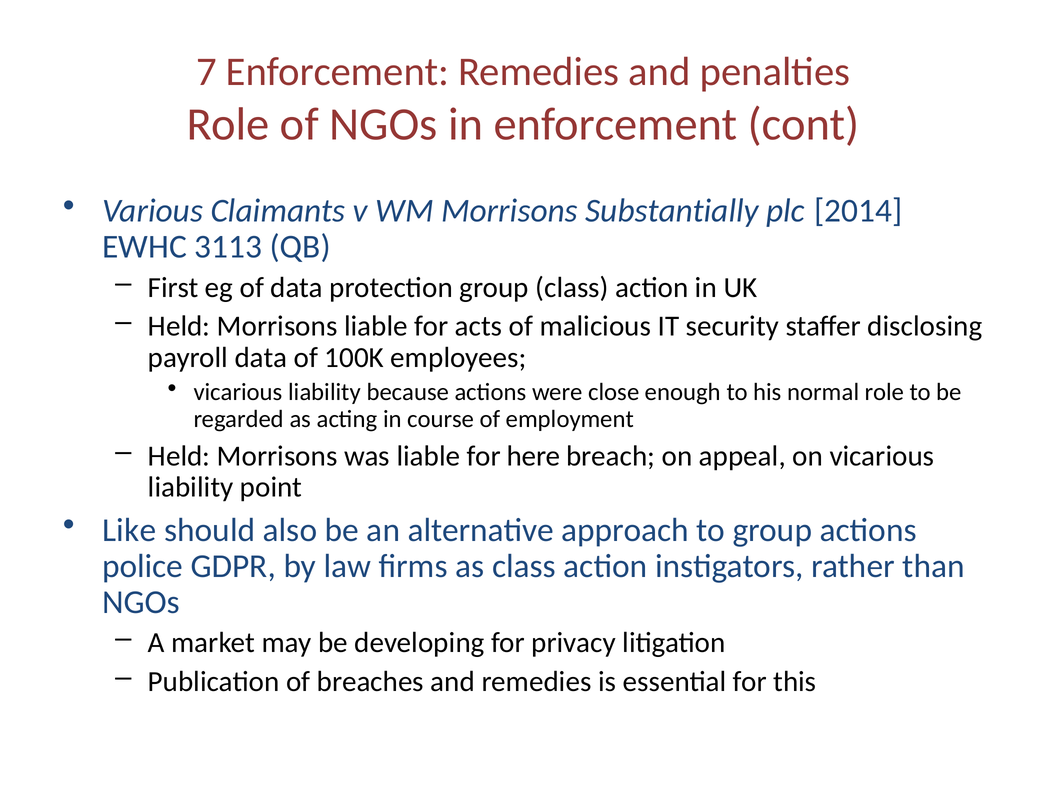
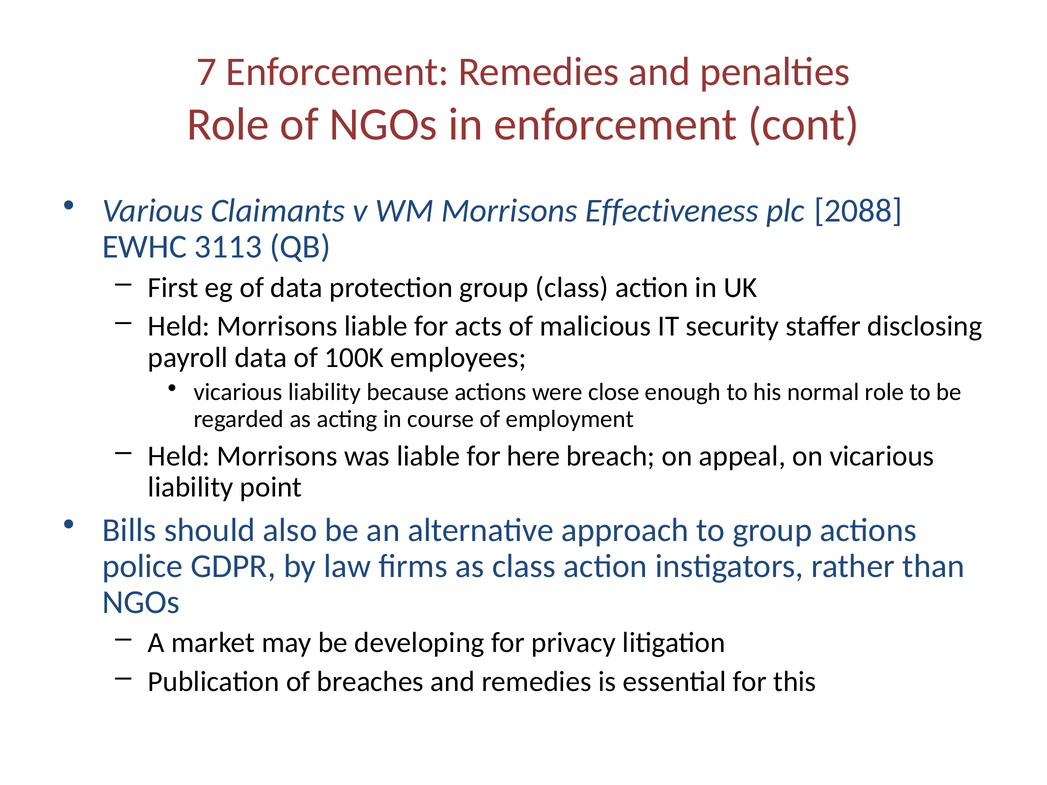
Substantially: Substantially -> Effectiveness (672, 211)
2014: 2014 -> 2088 (858, 211)
Like: Like -> Bills (129, 530)
